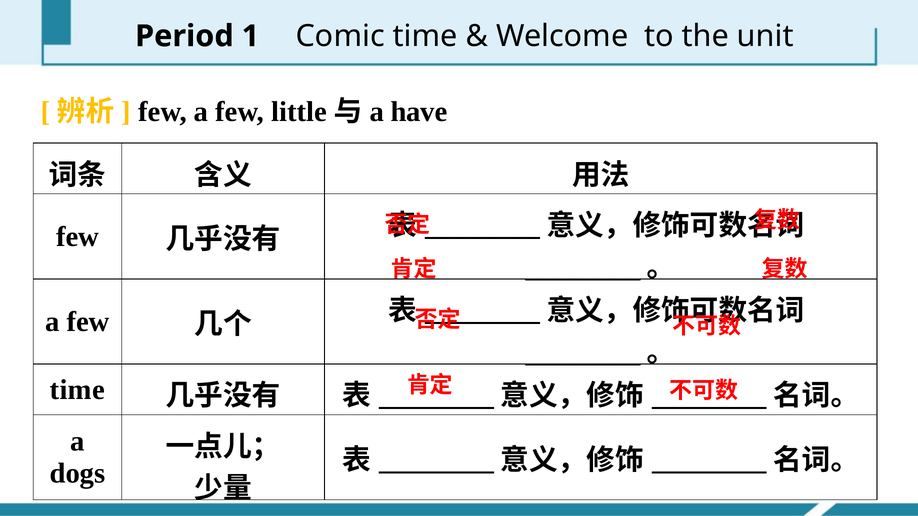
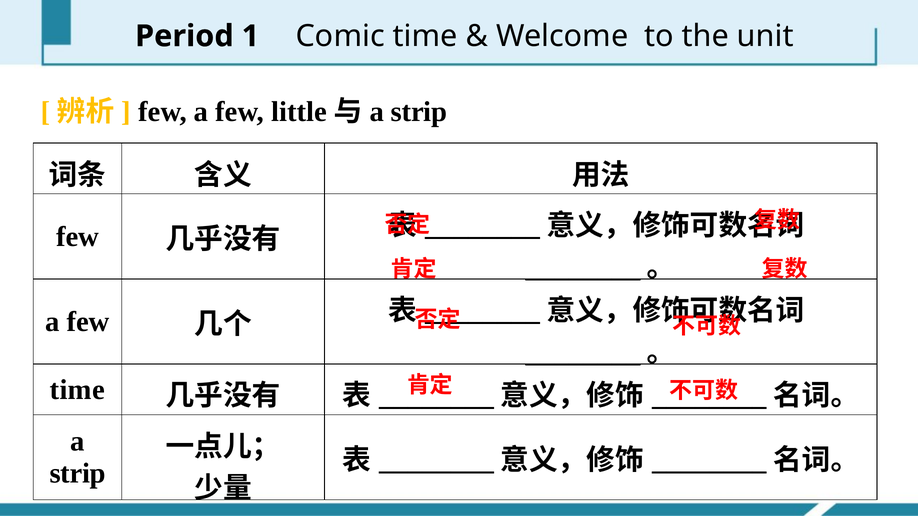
have: have -> strip (419, 112)
dogs: dogs -> strip (78, 474)
